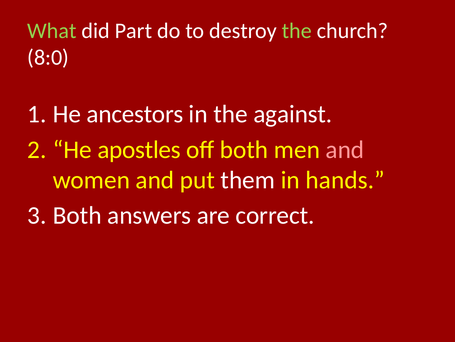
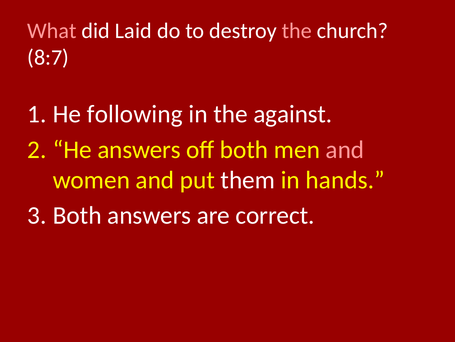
What colour: light green -> pink (52, 31)
Part: Part -> Laid (133, 31)
the colour: light green -> pink (297, 31)
8:0: 8:0 -> 8:7 (48, 57)
ancestors: ancestors -> following (135, 114)
He apostles: apostles -> answers (139, 149)
